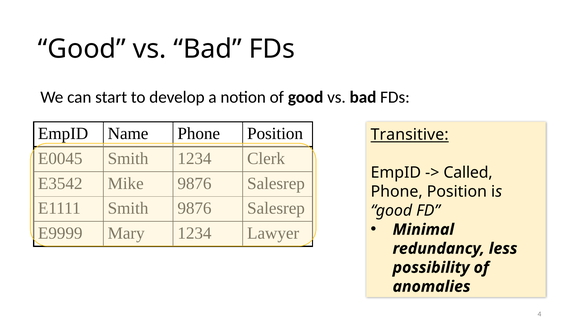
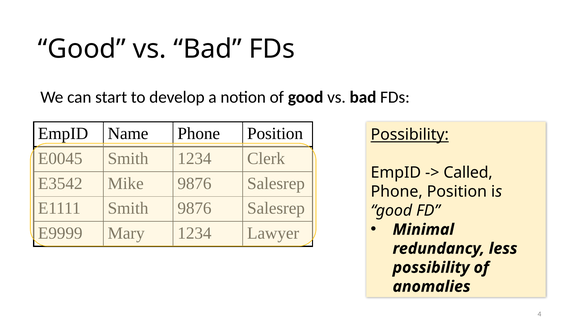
Transitive: Transitive -> Possibility (410, 135)
